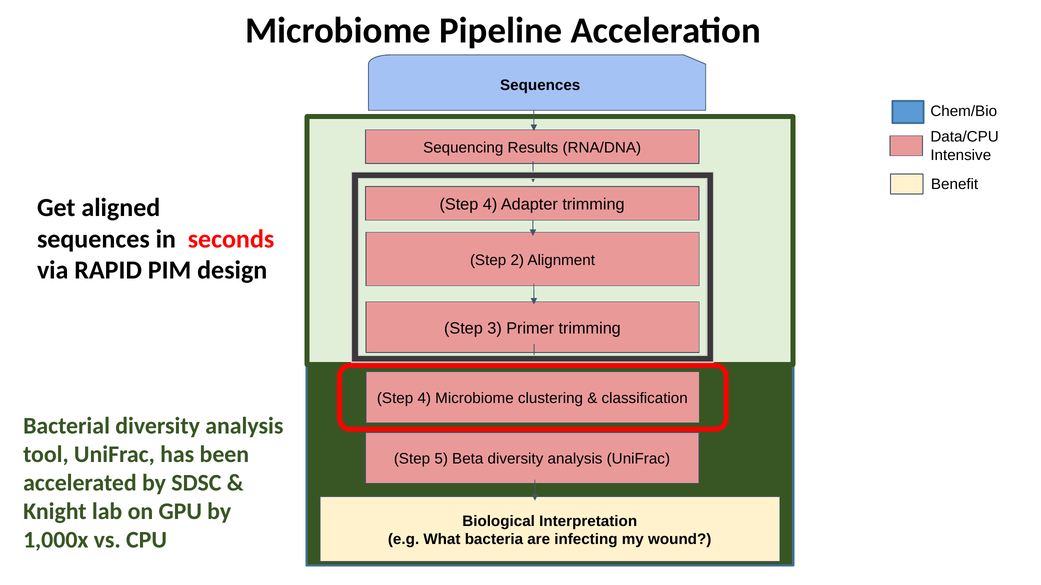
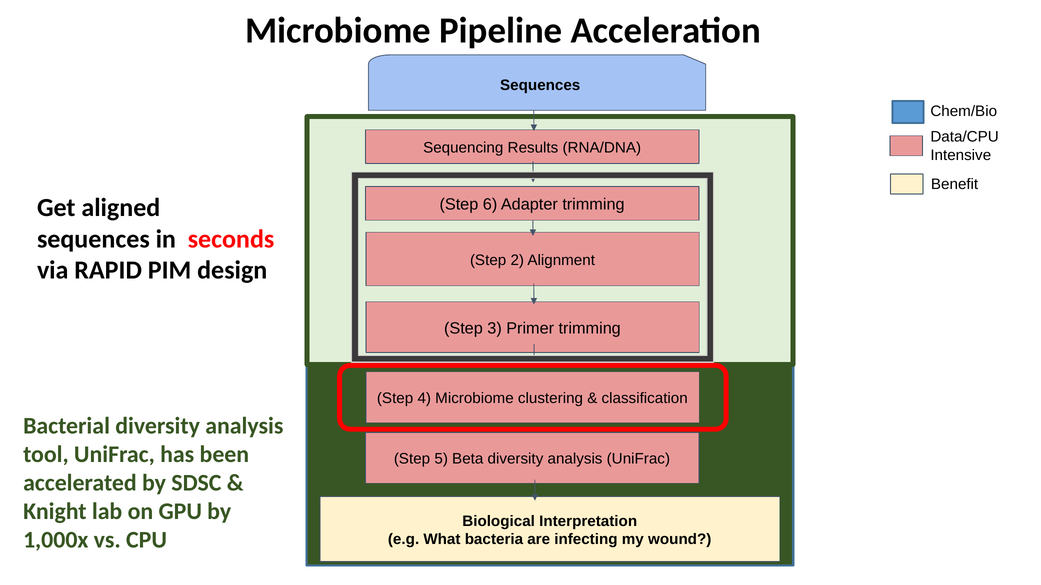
4: 4 -> 6 (490, 205)
